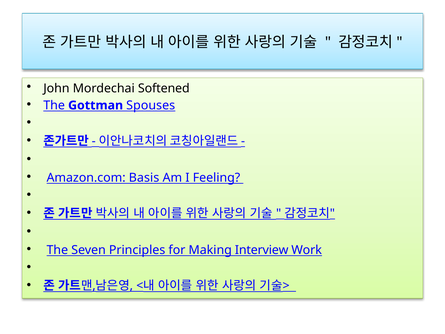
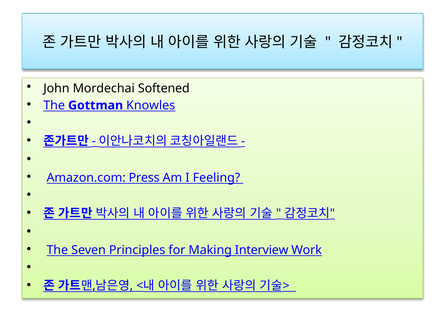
Spouses: Spouses -> Knowles (151, 105)
Basis: Basis -> Press (144, 178)
